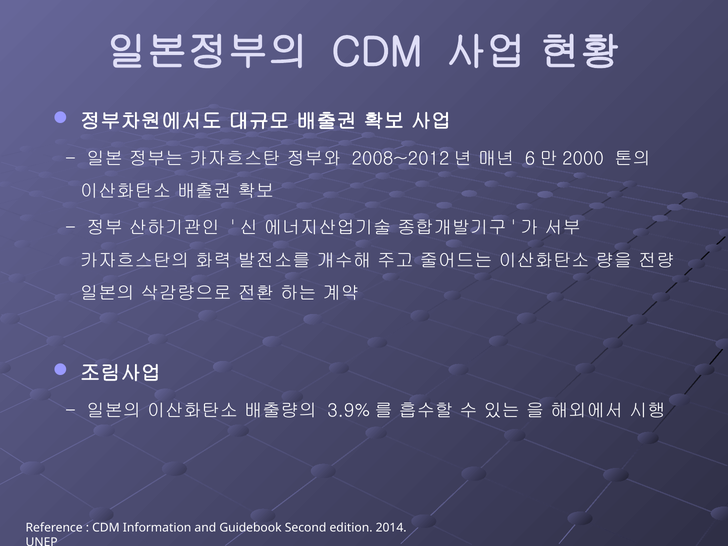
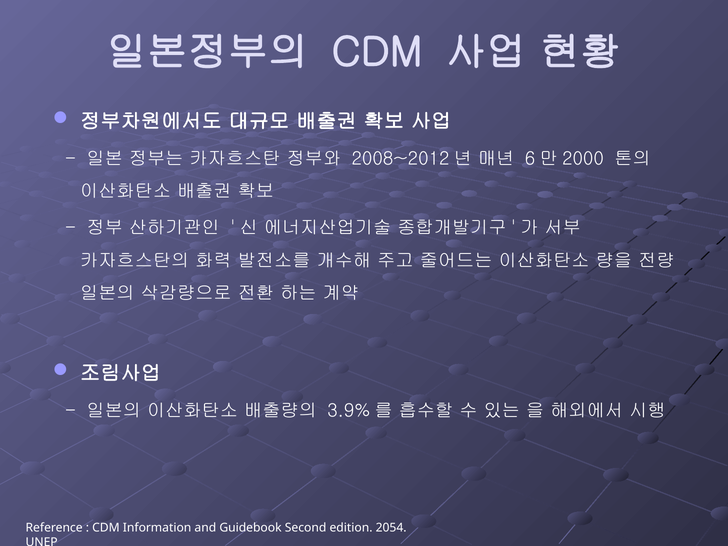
2014: 2014 -> 2054 (391, 528)
